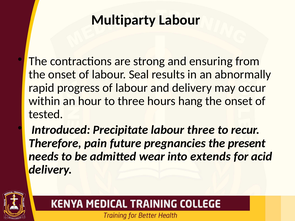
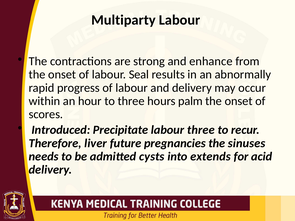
ensuring: ensuring -> enhance (211, 61)
hang: hang -> palm (190, 101)
tested: tested -> scores (46, 114)
pain: pain -> liver (96, 143)
present: present -> sinuses (247, 143)
wear: wear -> cysts (152, 157)
